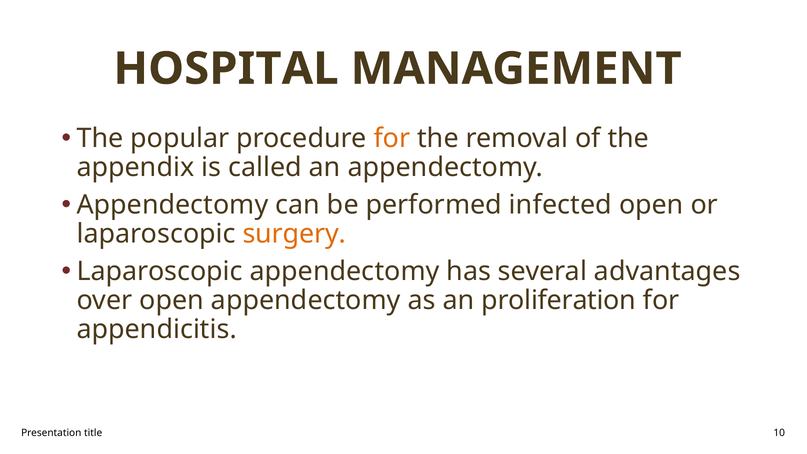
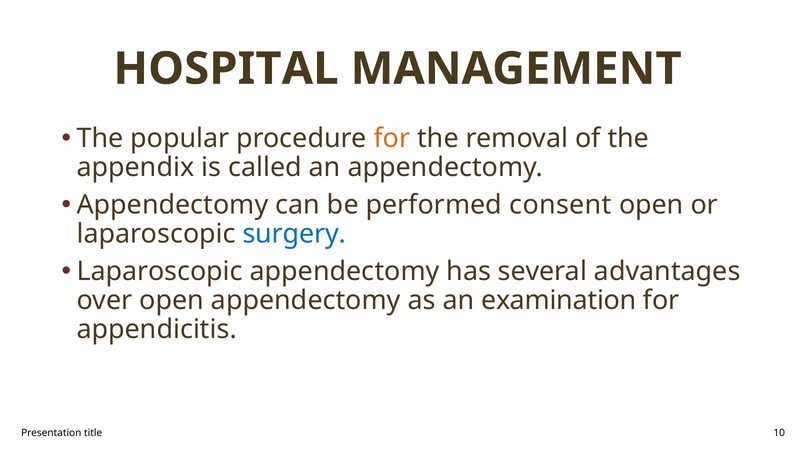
infected: infected -> consent (560, 205)
surgery colour: orange -> blue (294, 234)
proliferation: proliferation -> examination (559, 300)
